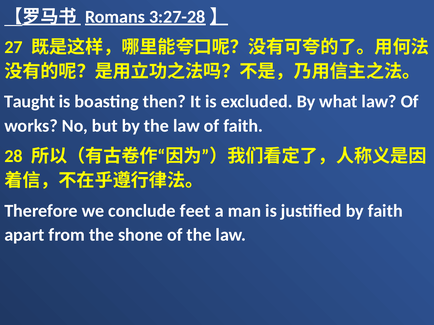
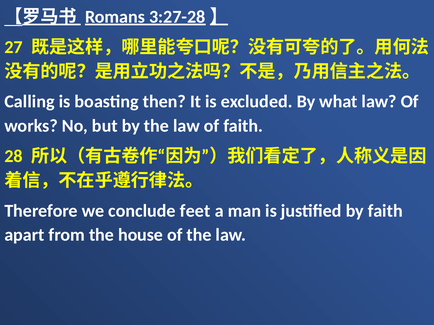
Taught: Taught -> Calling (30, 102)
shone: shone -> house (141, 235)
